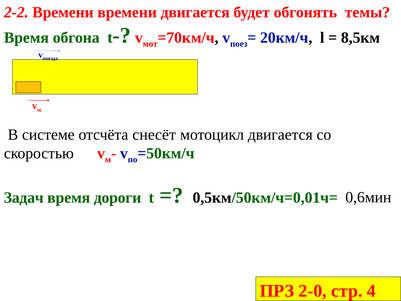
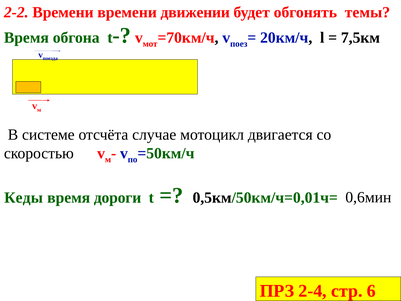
времени двигается: двигается -> движении (195, 12)
8,5км: 8,5км -> 7,5км (360, 38)
снесёт: снесёт -> случае (154, 135)
Задач: Задач -> Кеды (24, 198)
2-0: 2-0 -> 2-4 (313, 291)
4: 4 -> 6 (371, 291)
